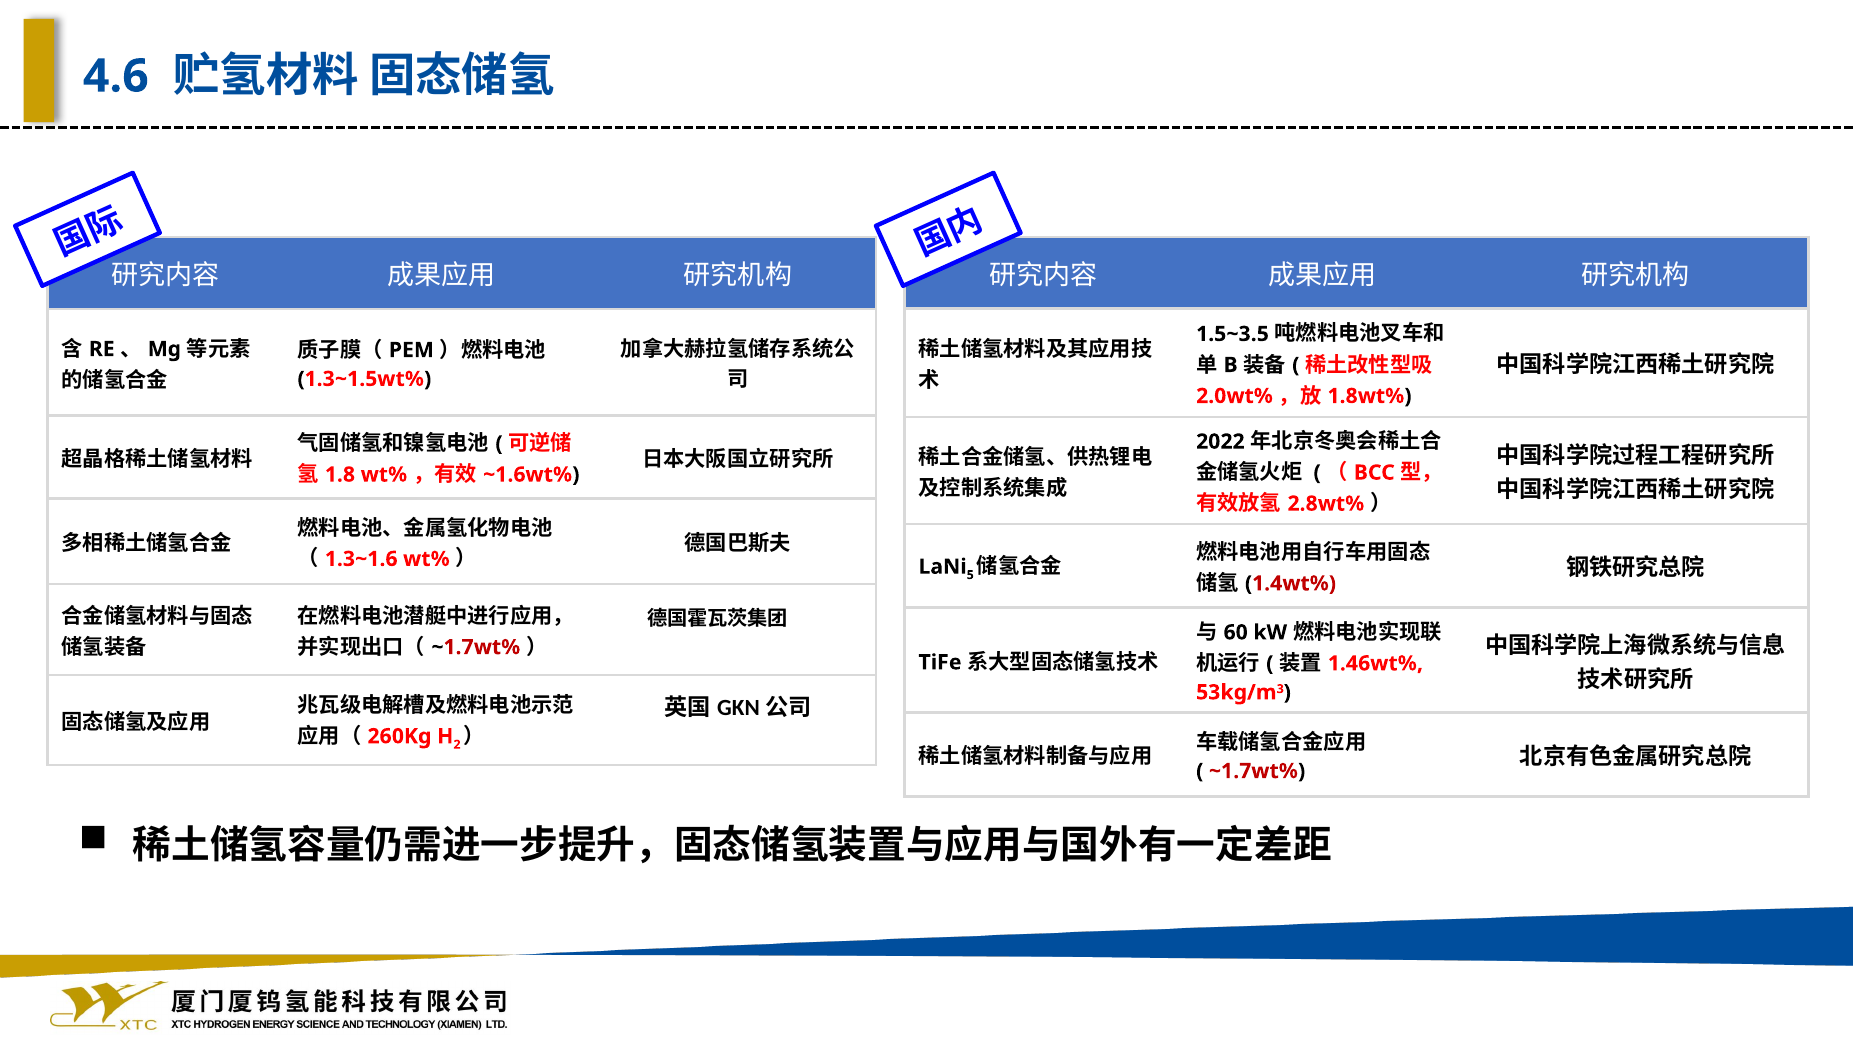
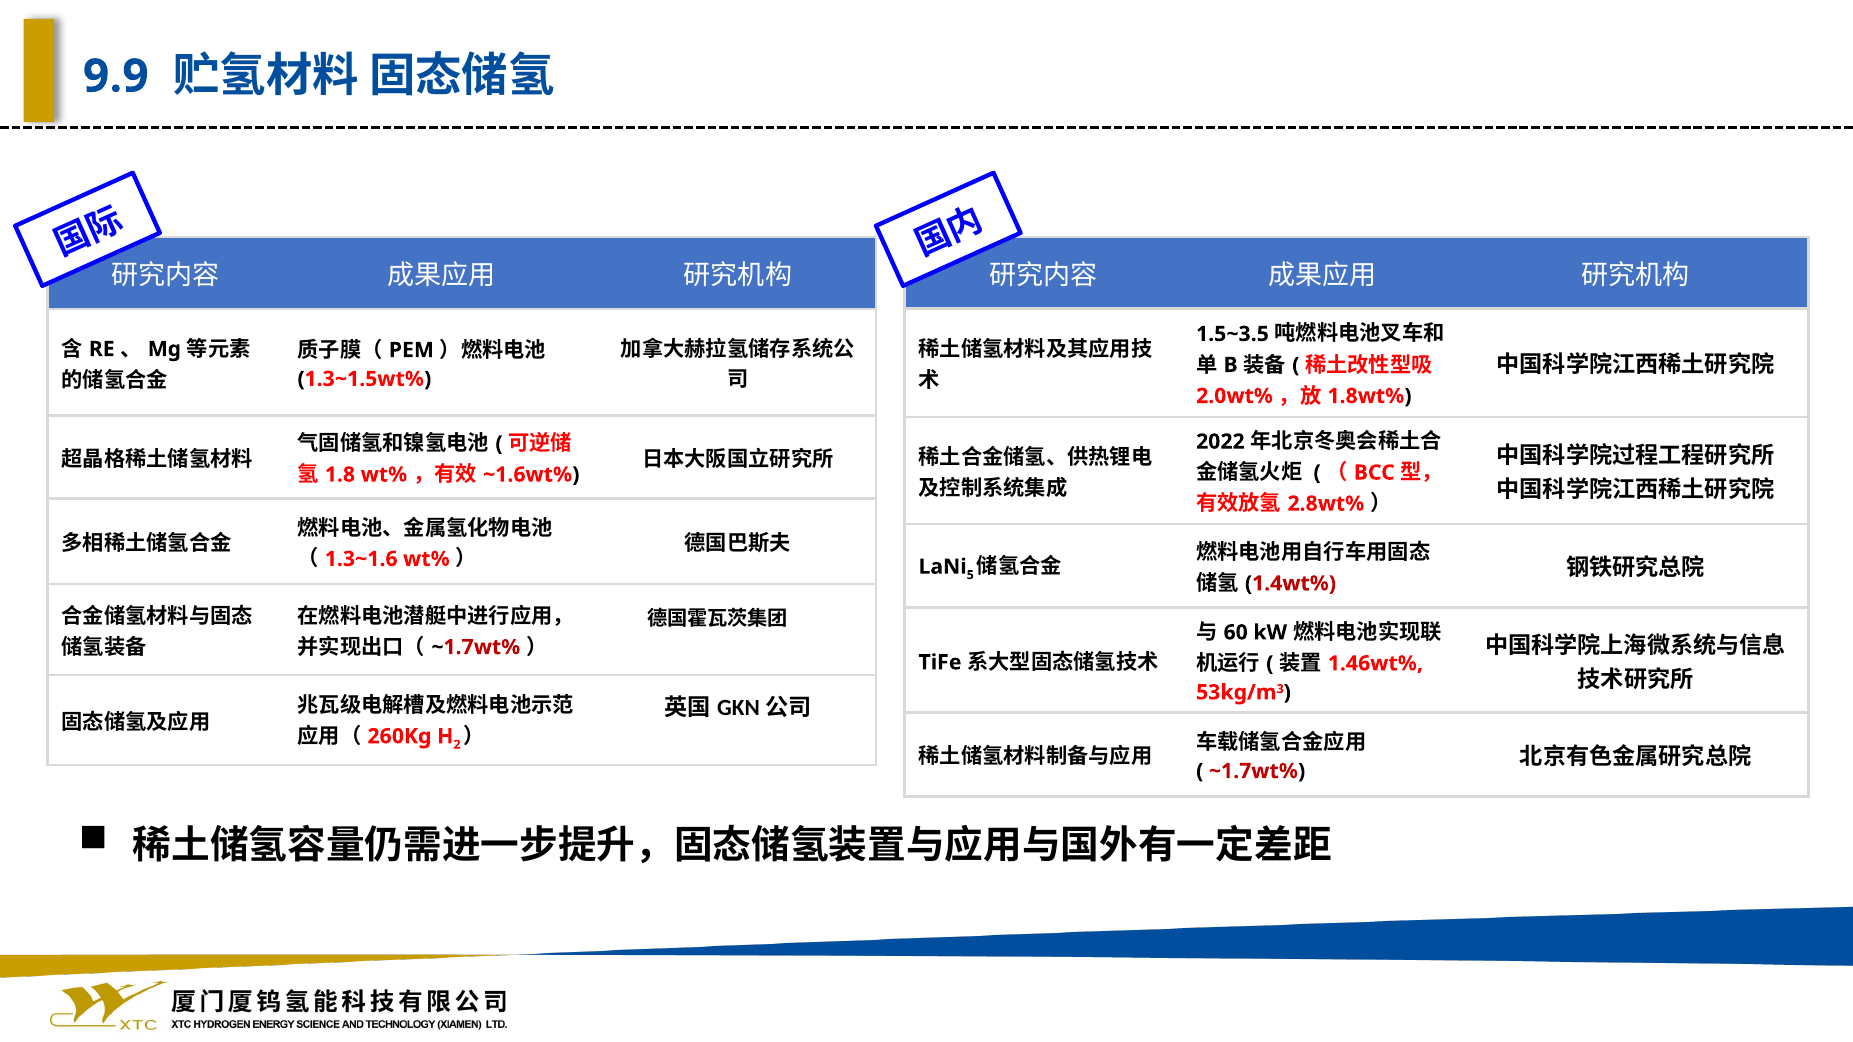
4.6: 4.6 -> 9.9 (116, 76)
